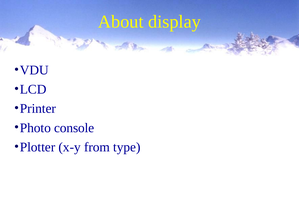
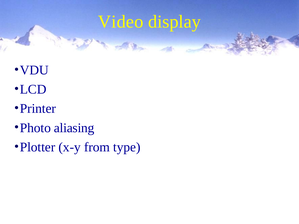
About: About -> Video (121, 22)
console: console -> aliasing (74, 128)
